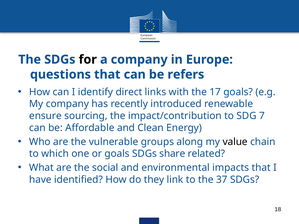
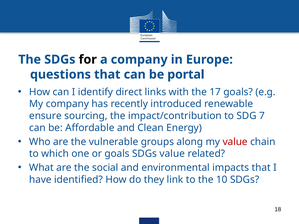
refers: refers -> portal (186, 75)
value colour: black -> red (235, 142)
SDGs share: share -> value (172, 154)
37: 37 -> 10 (222, 180)
